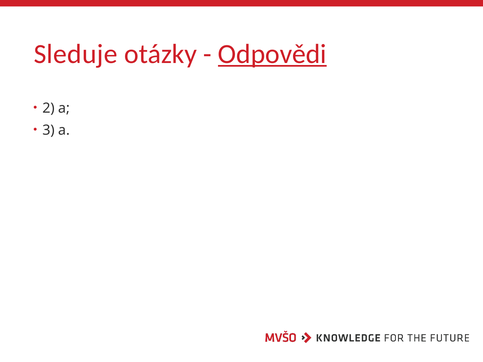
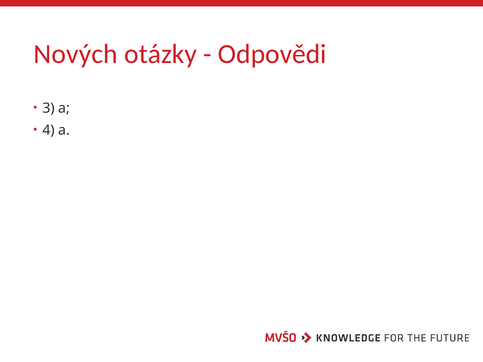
Sleduje: Sleduje -> Nových (76, 54)
Odpovědi underline: present -> none (272, 54)
2: 2 -> 3 (49, 108)
3: 3 -> 4 (49, 130)
